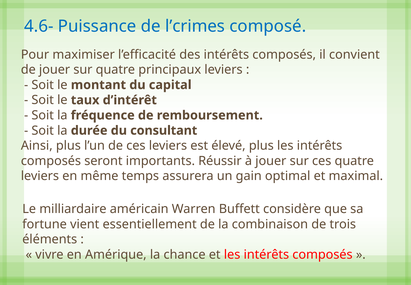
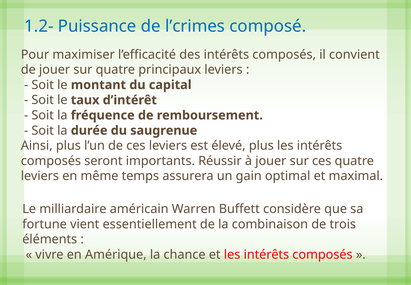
4.6-: 4.6- -> 1.2- (39, 26)
consultant: consultant -> saugrenue (164, 130)
